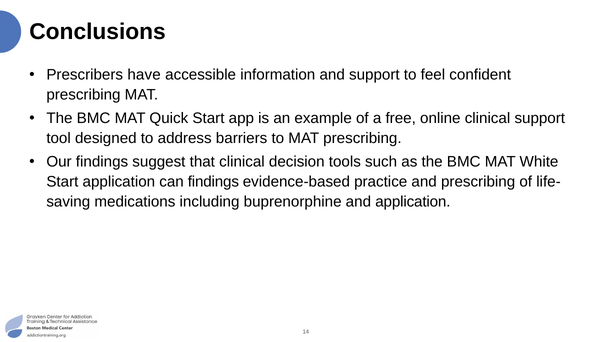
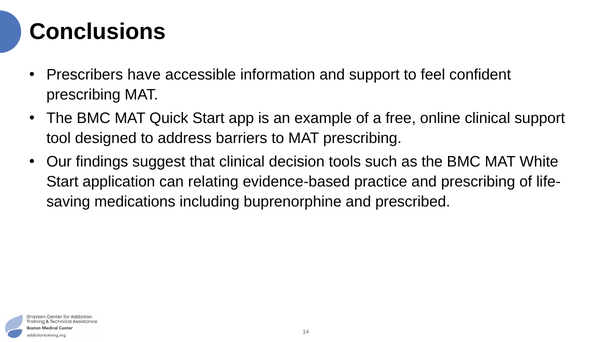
can findings: findings -> relating (213, 182)
and application: application -> prescribed (413, 201)
